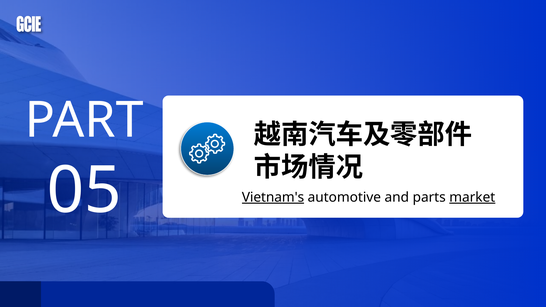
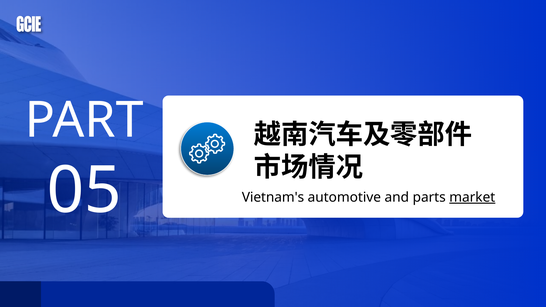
Vietnam's underline: present -> none (273, 197)
